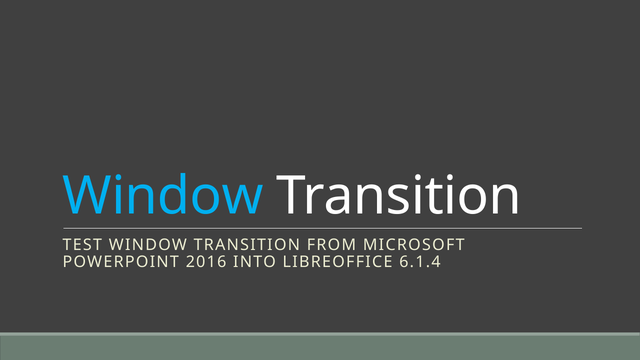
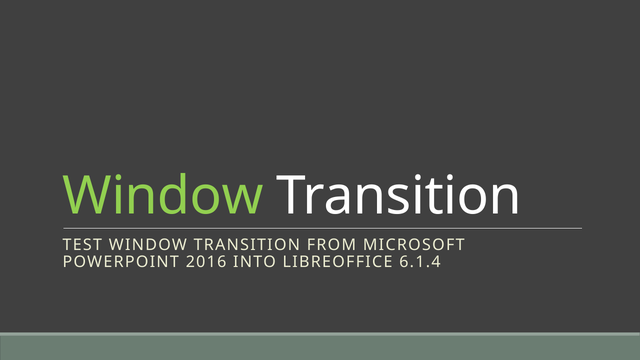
Window colour: light blue -> light green (163, 196)
